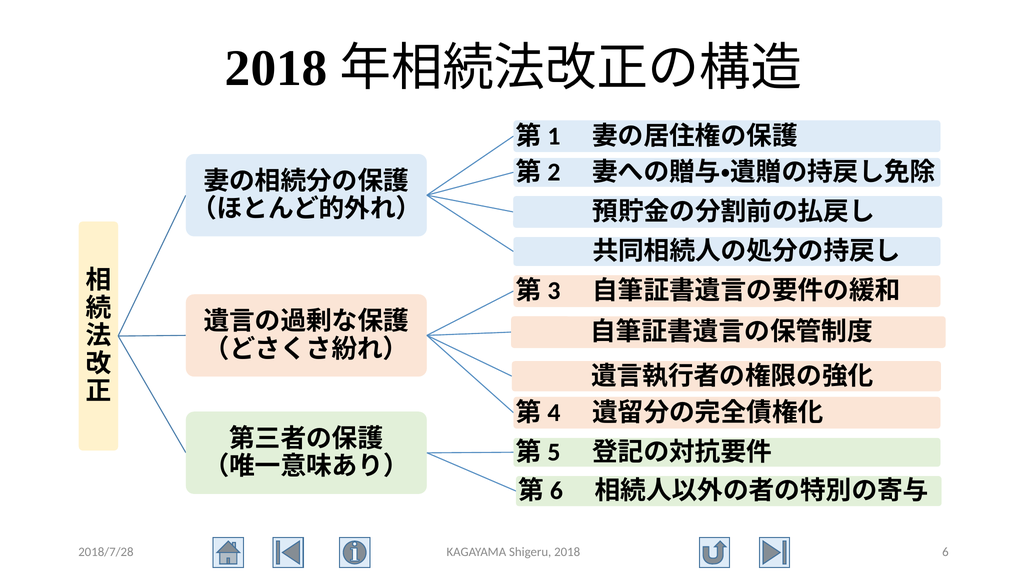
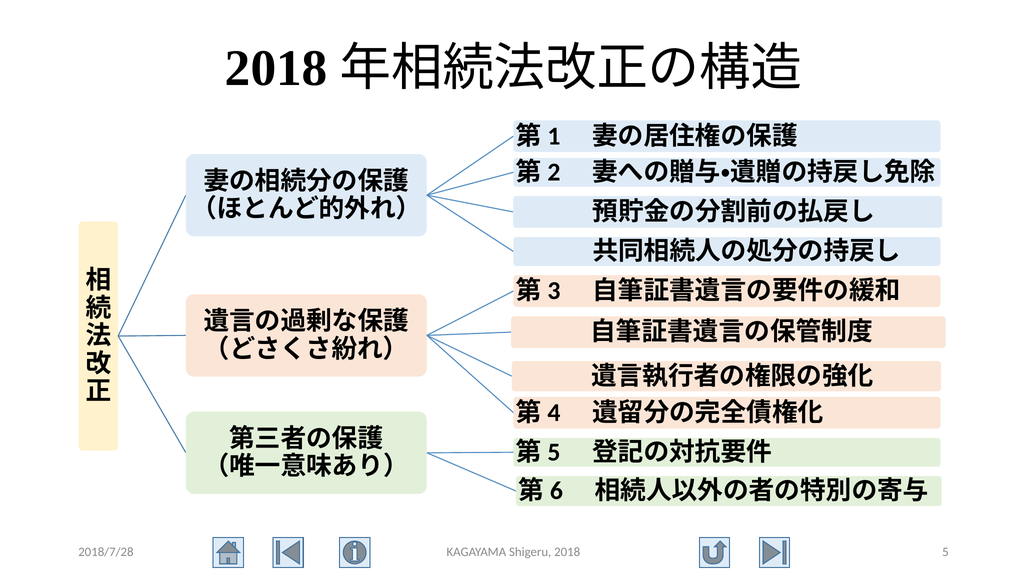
6: 6 -> 5 (945, 552)
